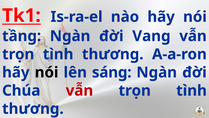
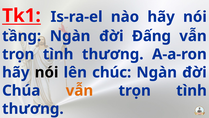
Vang: Vang -> Đấng (152, 36)
sáng: sáng -> chúc (112, 72)
vẫn colour: red -> orange (79, 90)
